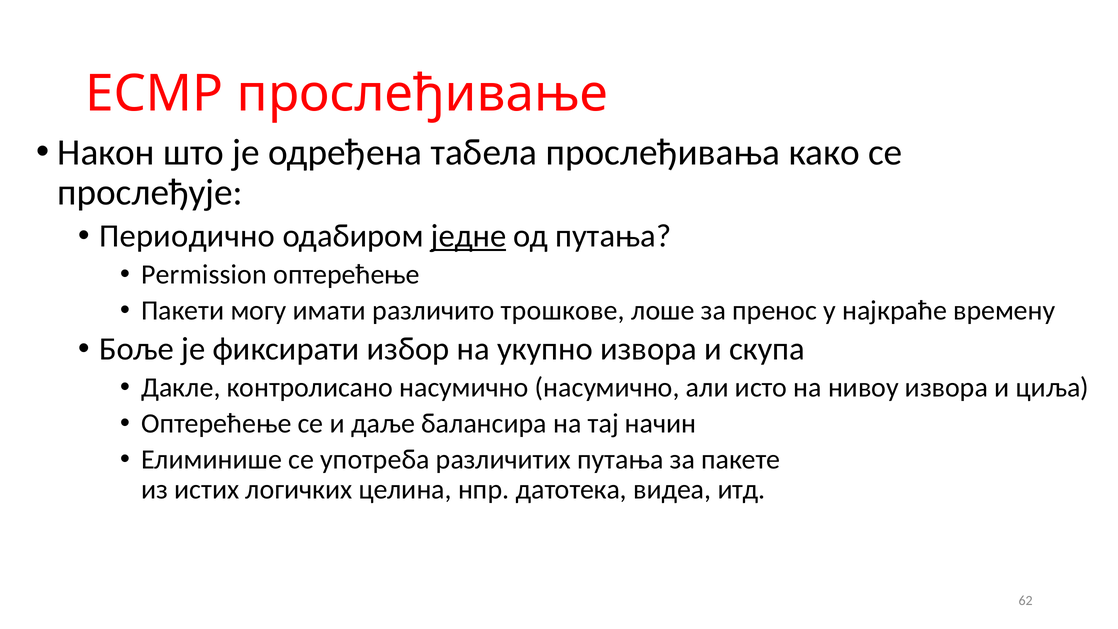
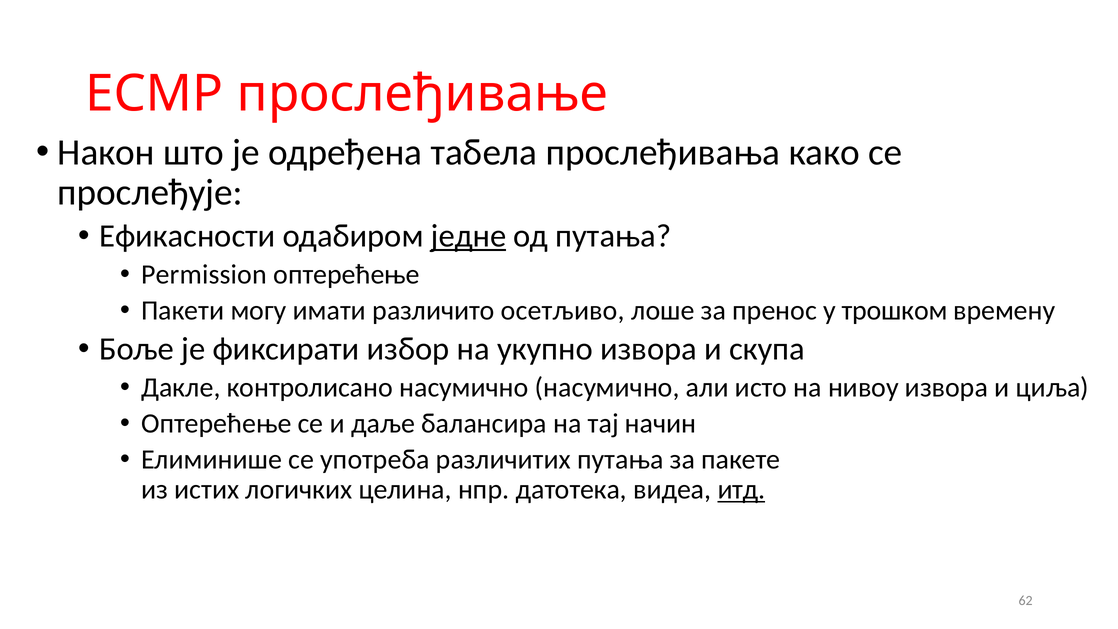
Периодично: Периодично -> Ефикасности (187, 236)
трошкове: трошкове -> осетљиво (563, 311)
најкраће: најкраће -> трошком (895, 311)
итд underline: none -> present (741, 490)
